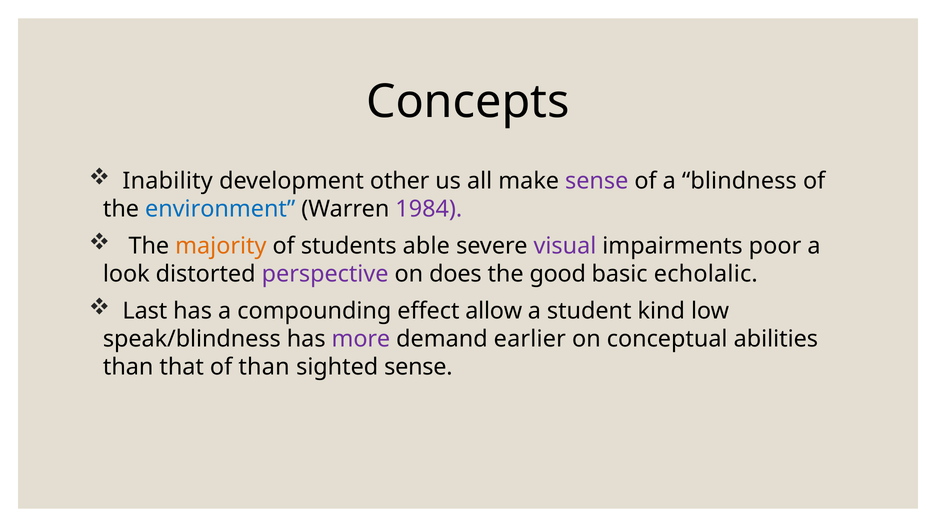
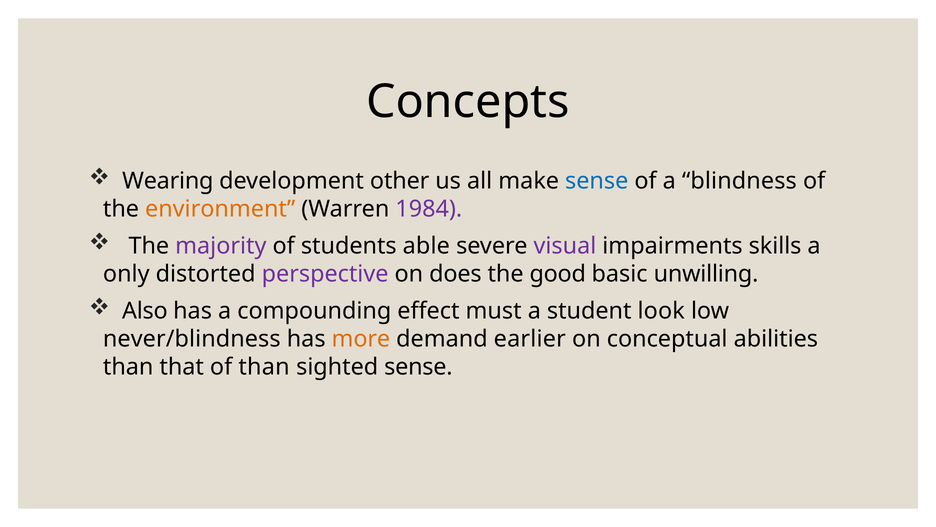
Inability: Inability -> Wearing (168, 181)
sense colour: purple -> blue (597, 181)
environment colour: blue -> orange (220, 209)
majority colour: orange -> purple (221, 246)
poor: poor -> skills (775, 246)
look: look -> only (126, 274)
echolalic: echolalic -> unwilling (706, 274)
Last: Last -> Also (145, 311)
allow: allow -> must (494, 311)
kind: kind -> look (661, 311)
speak/blindness: speak/blindness -> never/blindness (192, 339)
more colour: purple -> orange (361, 339)
